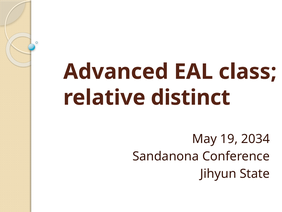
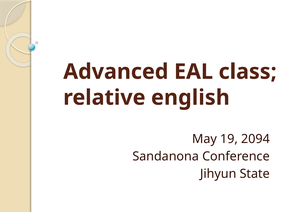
distinct: distinct -> english (190, 97)
2034: 2034 -> 2094 (255, 139)
